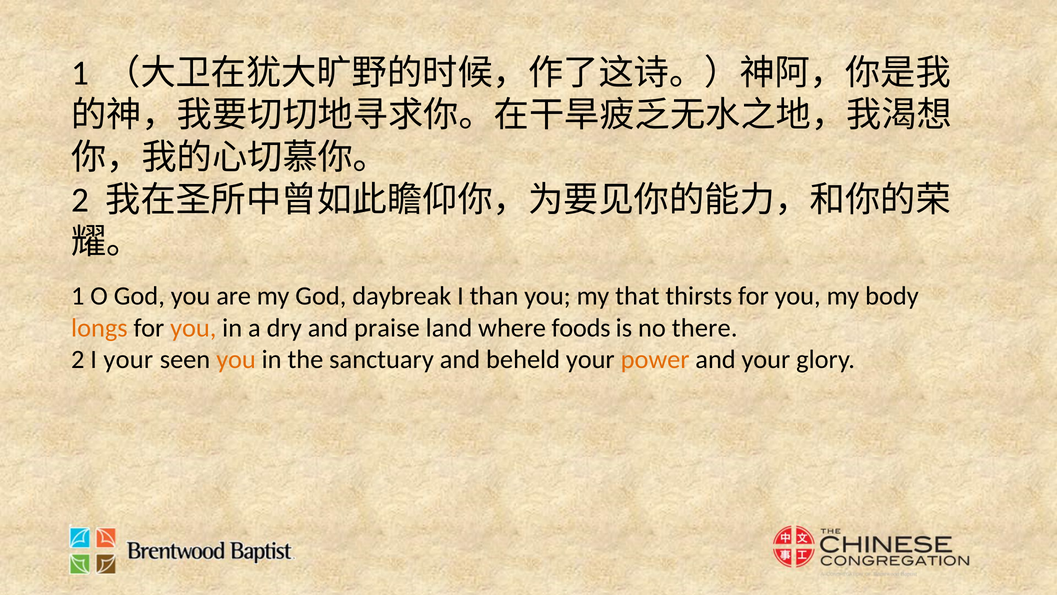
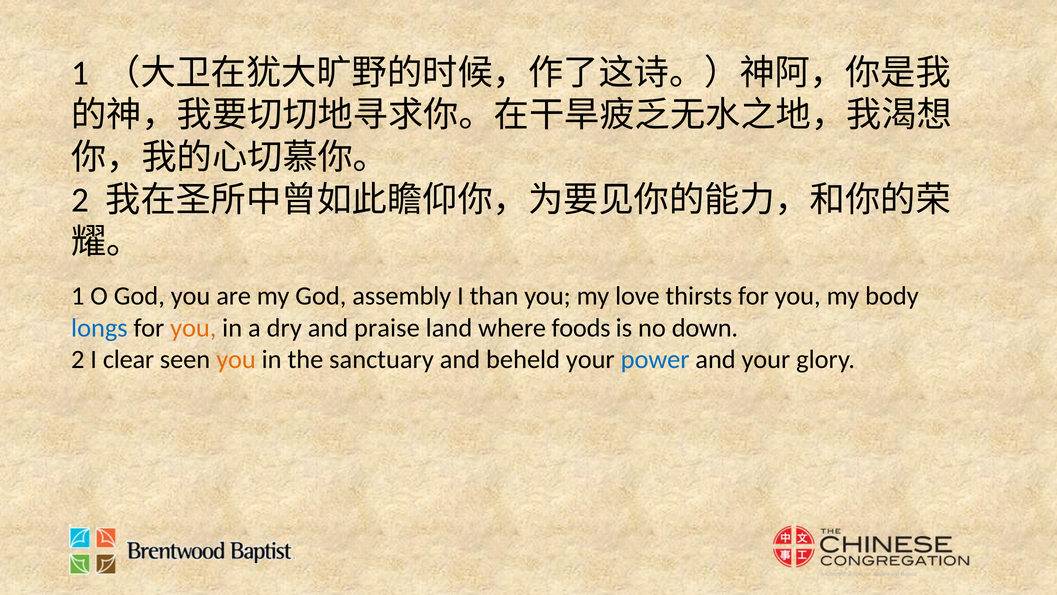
daybreak: daybreak -> assembly (402, 296)
that: that -> love (637, 296)
longs colour: orange -> blue (99, 328)
there: there -> down (705, 328)
I your: your -> clear (129, 359)
power colour: orange -> blue (655, 359)
